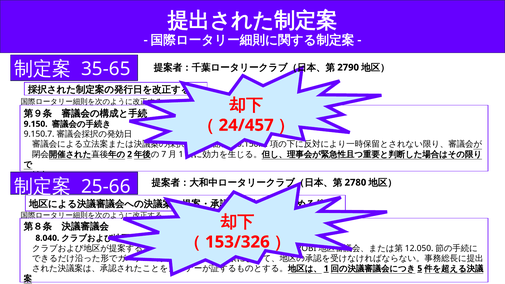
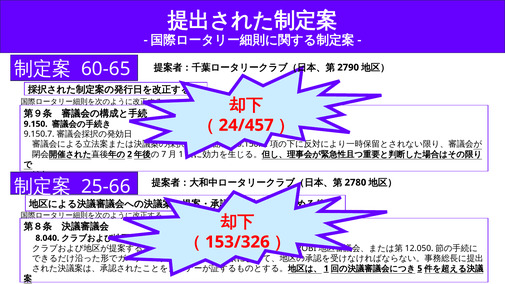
35-65: 35-65 -> 60-65 (106, 69)
